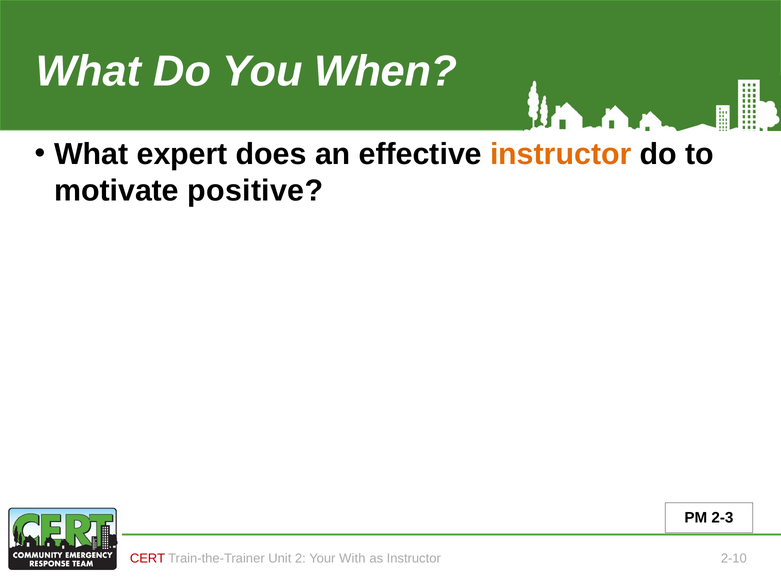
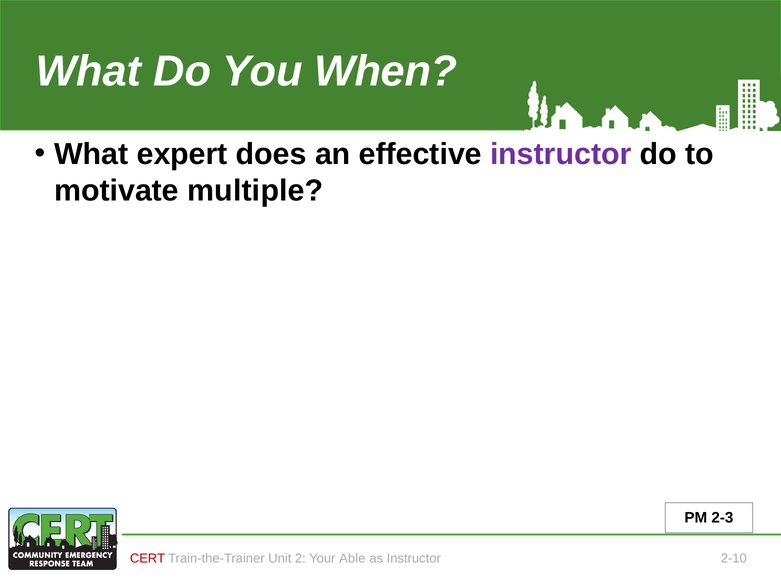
instructor colour: orange -> purple (561, 154)
positive: positive -> multiple (255, 191)
With: With -> Able (352, 558)
